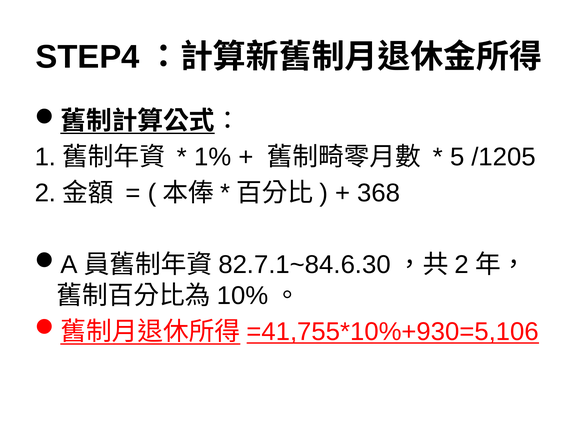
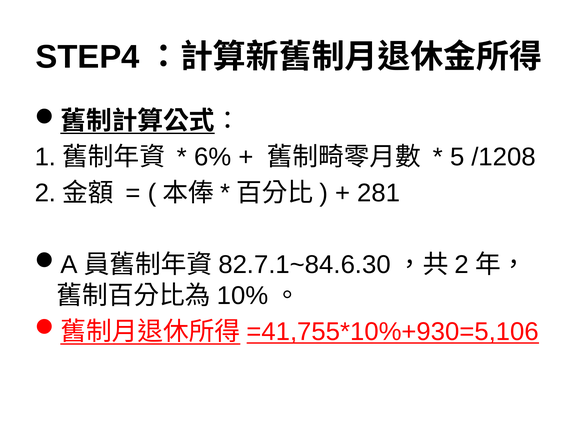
1%: 1% -> 6% (213, 157)
/1205: /1205 -> /1208 (504, 157)
368: 368 -> 281 (379, 193)
